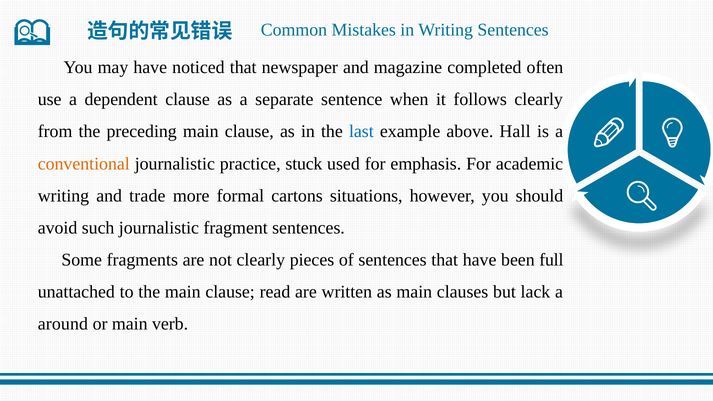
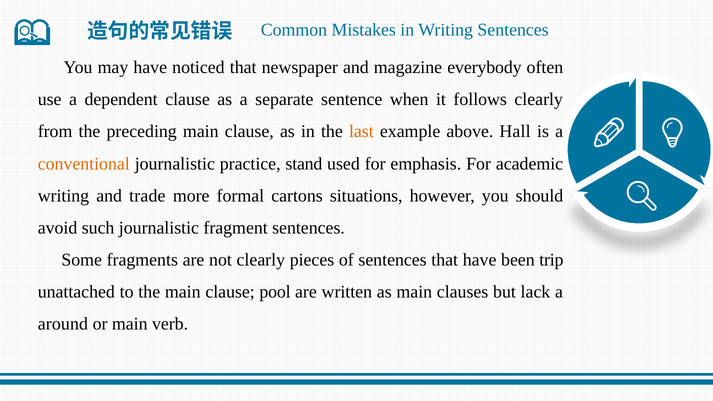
completed: completed -> everybody (484, 67)
last colour: blue -> orange (361, 132)
stuck: stuck -> stand (304, 164)
full: full -> trip (551, 260)
read: read -> pool (275, 292)
